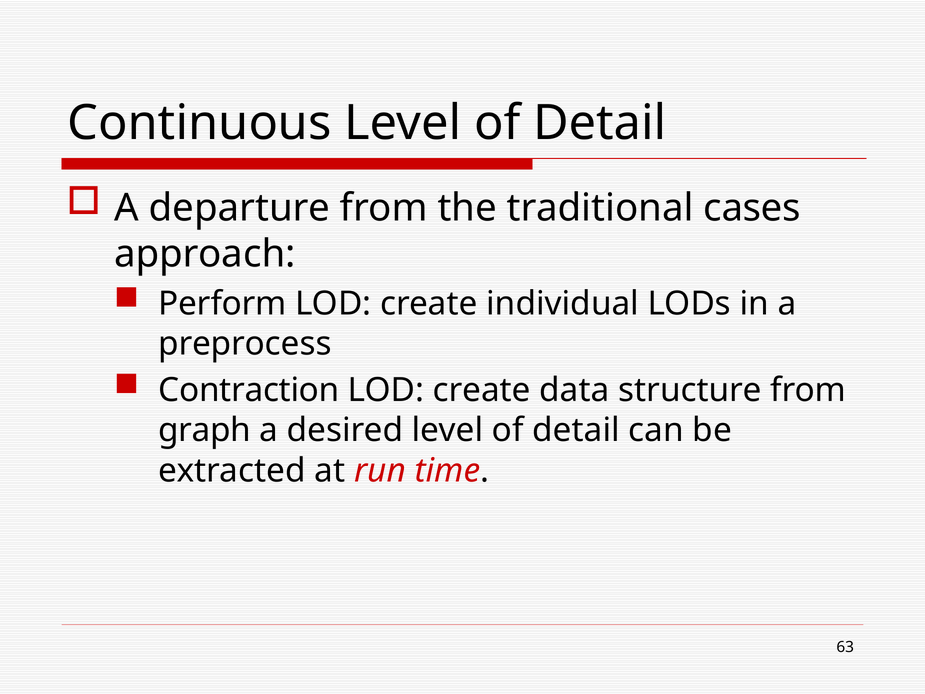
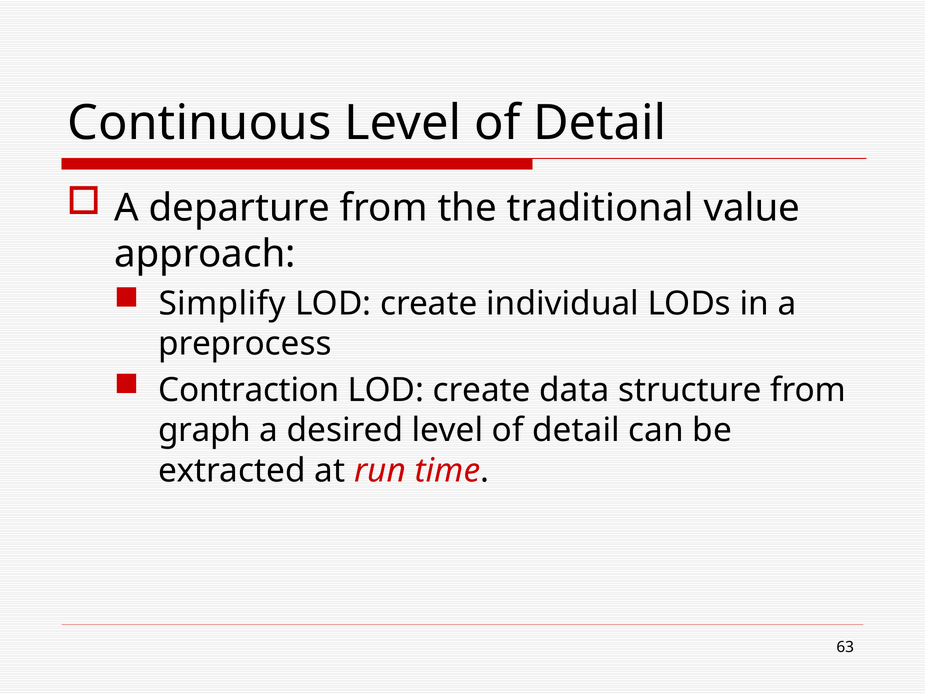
cases: cases -> value (752, 208)
Perform: Perform -> Simplify (222, 303)
